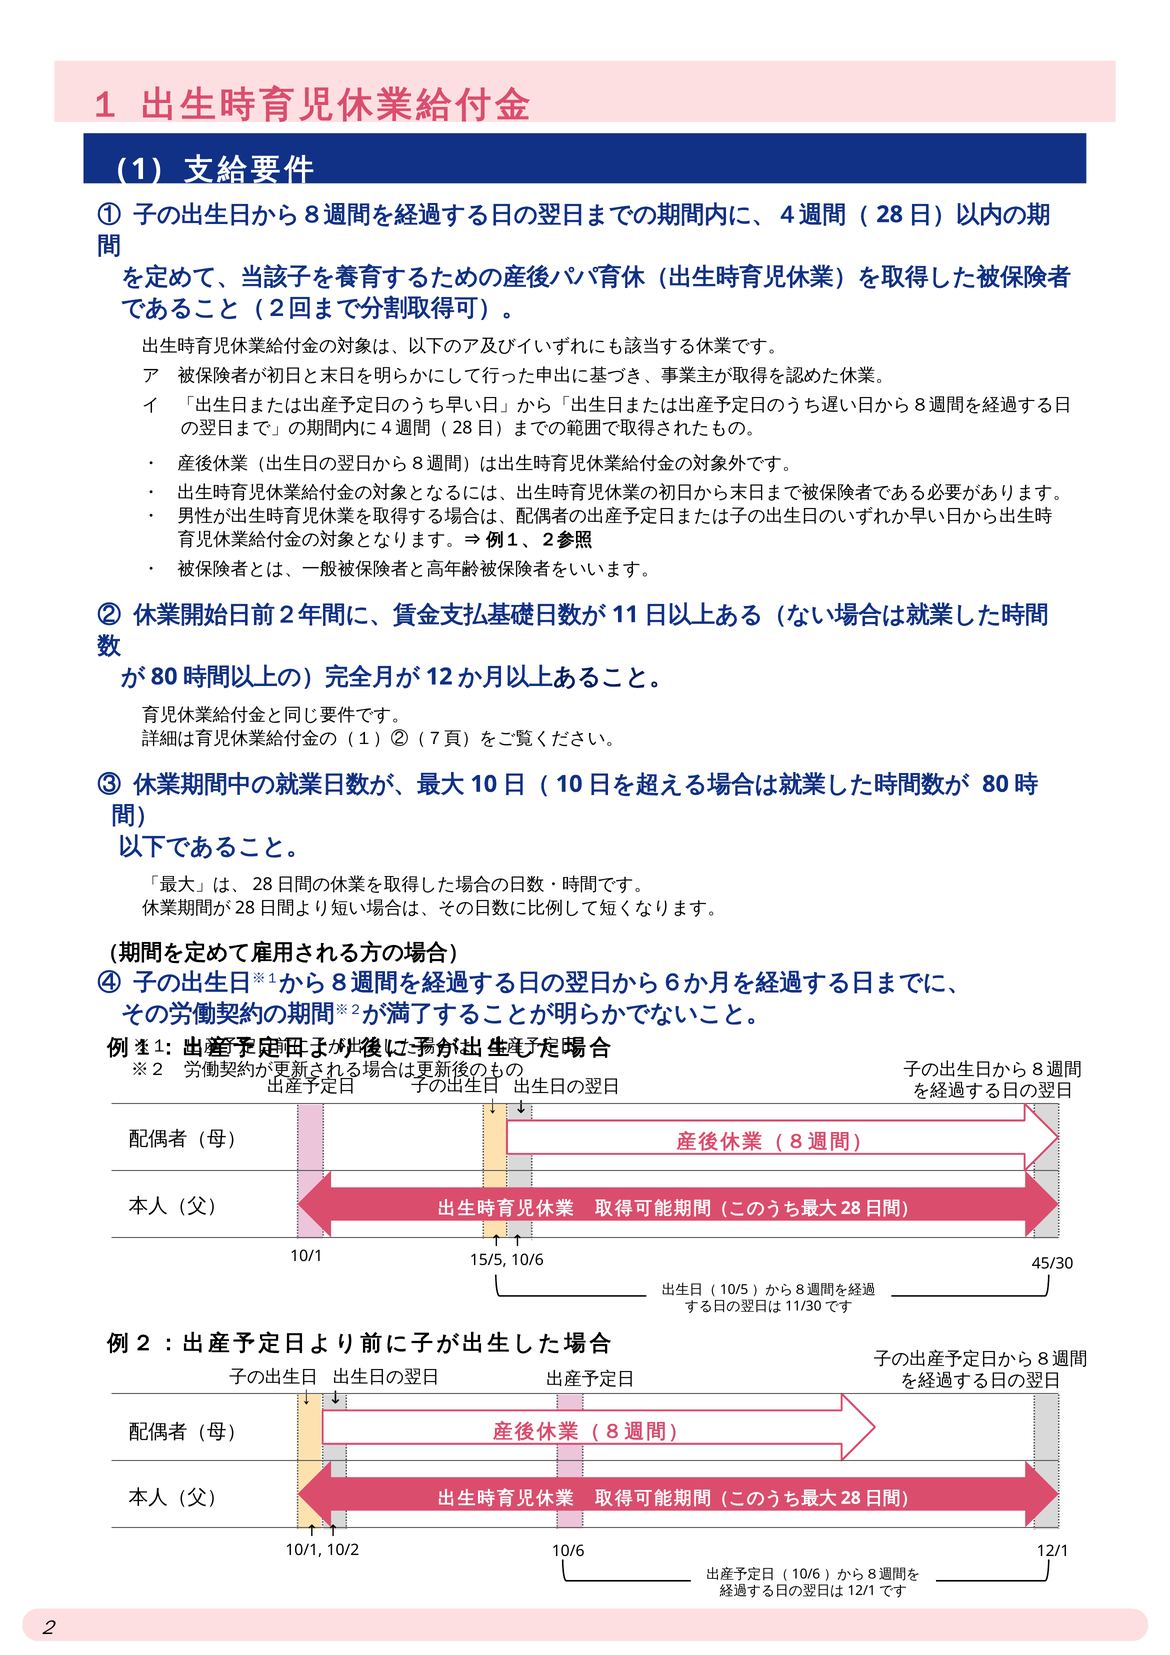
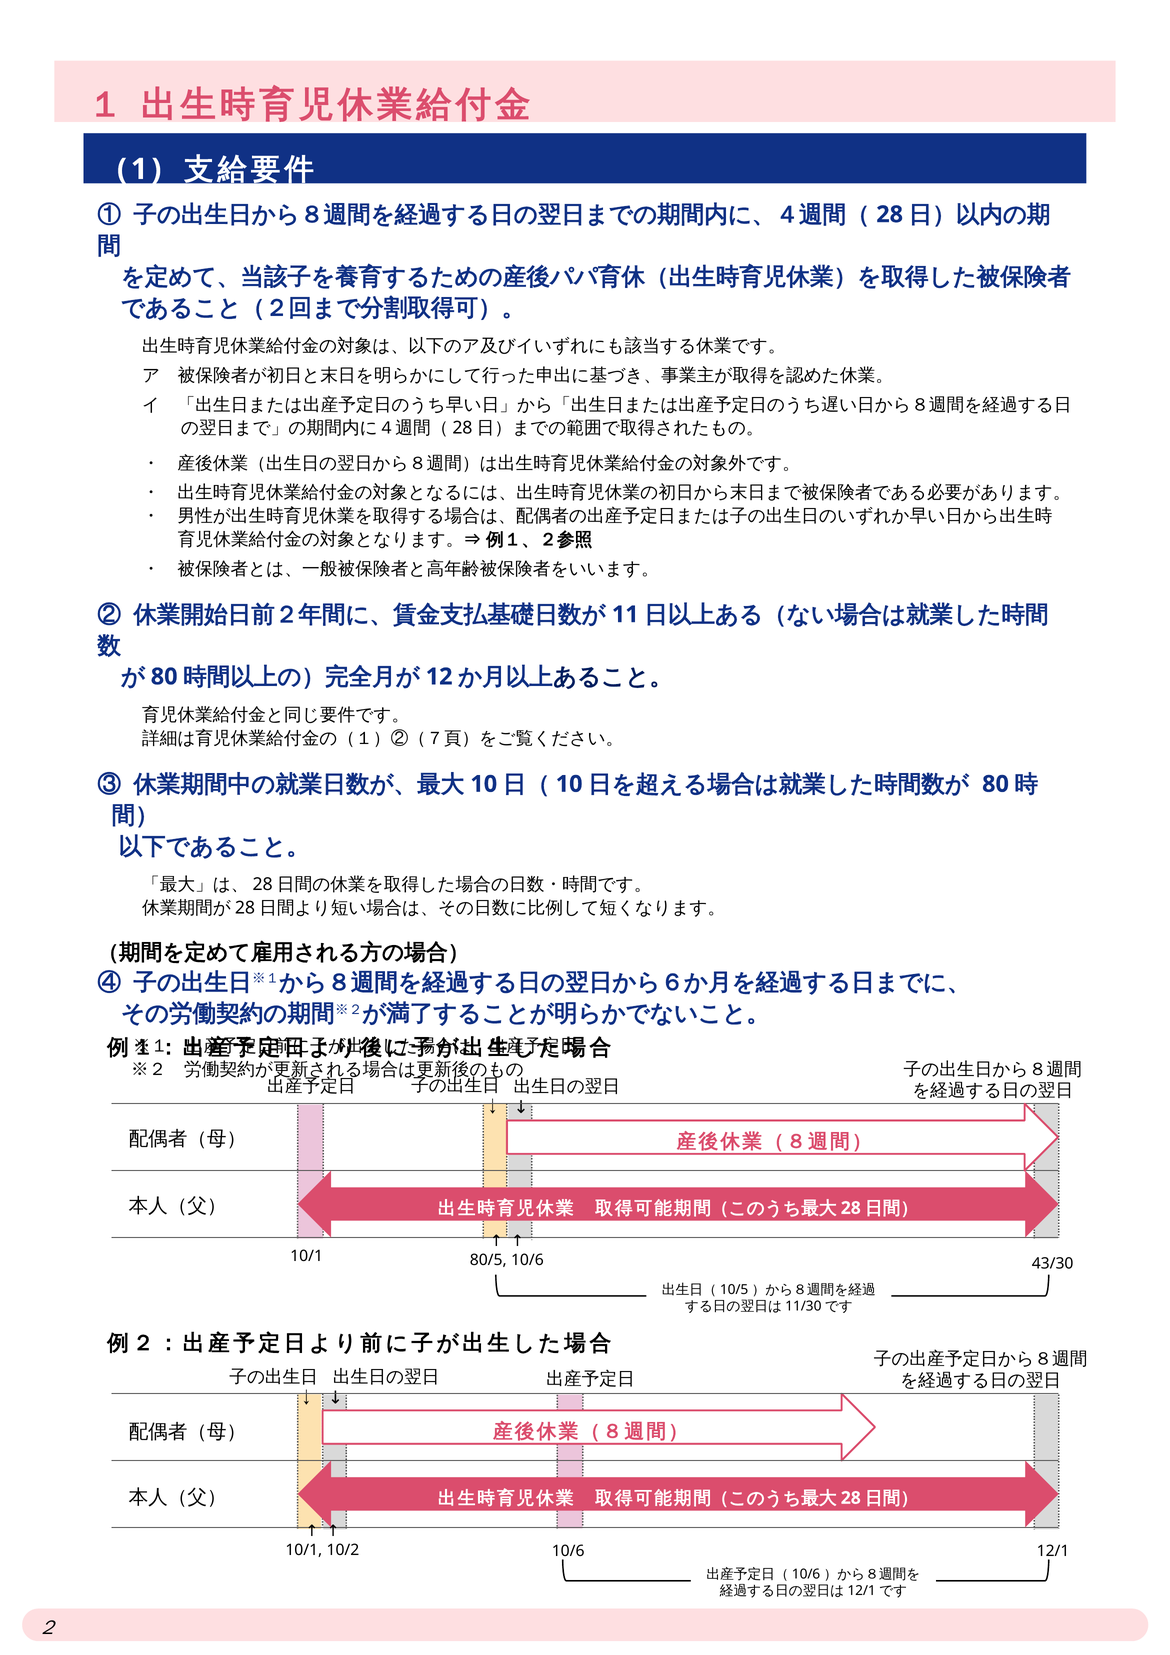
15/5: 15/5 -> 80/5 (488, 1260)
45/30: 45/30 -> 43/30 (1053, 1263)
